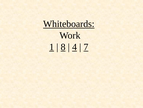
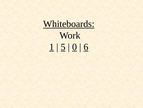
8: 8 -> 5 (63, 47)
4: 4 -> 0 (75, 47)
7: 7 -> 6 (86, 47)
